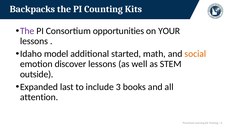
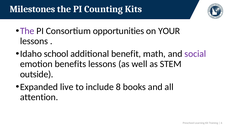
Backpacks: Backpacks -> Milestones (32, 9)
model: model -> school (56, 54)
started: started -> benefit (126, 54)
social colour: orange -> purple (195, 54)
discover: discover -> benefits (70, 64)
last: last -> live (67, 87)
3: 3 -> 8 (118, 87)
